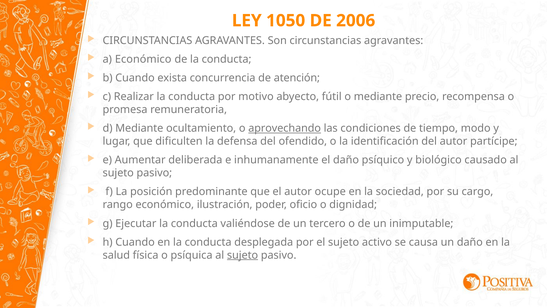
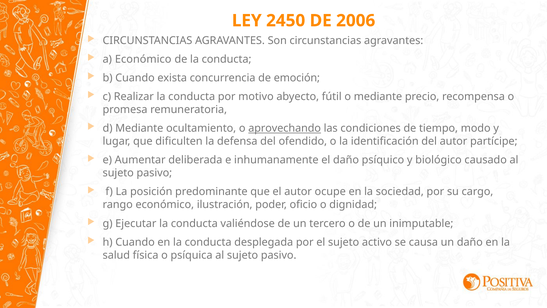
1050: 1050 -> 2450 (286, 21)
atención: atención -> emoción (297, 78)
sujeto underline: present -> none (243, 255)
